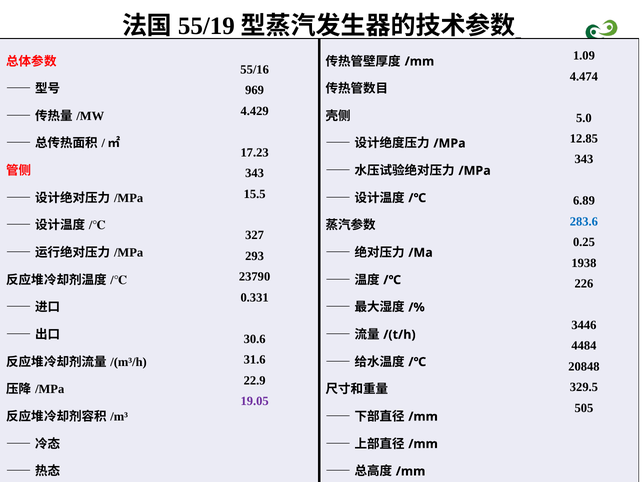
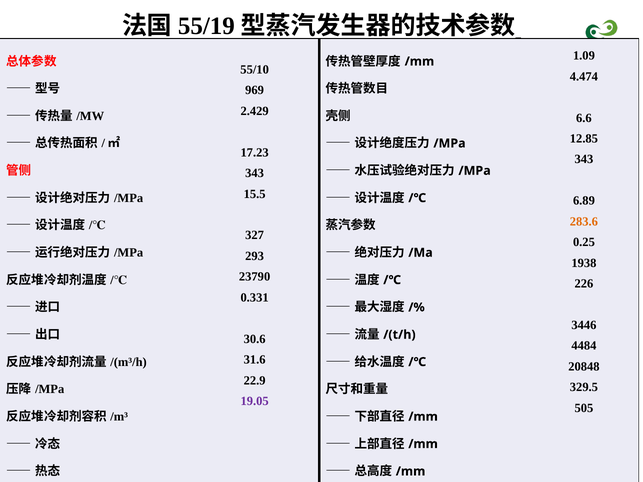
55/16: 55/16 -> 55/10 (255, 70)
4.429: 4.429 -> 2.429 (255, 111)
5.0: 5.0 -> 6.6 (584, 118)
283.6 colour: blue -> orange (584, 222)
